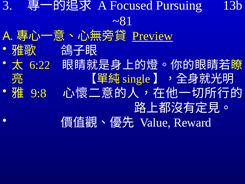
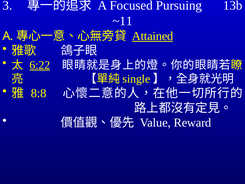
~81: ~81 -> ~11 (123, 21)
Preview: Preview -> Attained (153, 36)
6:22 underline: none -> present (40, 65)
9:8: 9:8 -> 8:8 (39, 93)
